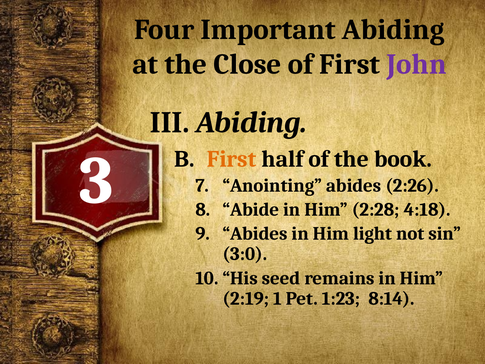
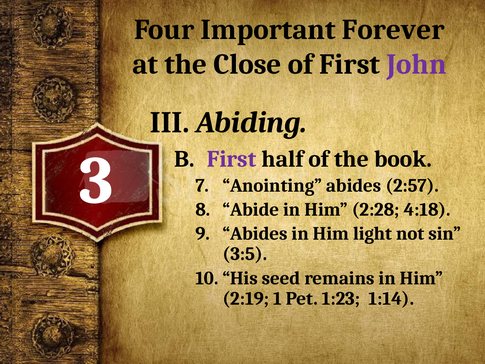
Important Abiding: Abiding -> Forever (393, 30)
First colour: orange -> purple (232, 159)
2:26: 2:26 -> 2:57 (412, 185)
3:0: 3:0 -> 3:5 (245, 254)
8:14: 8:14 -> 1:14 (391, 298)
